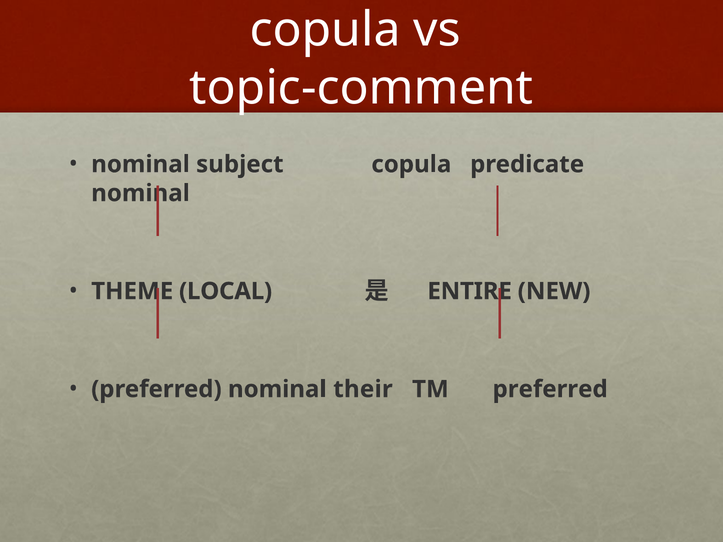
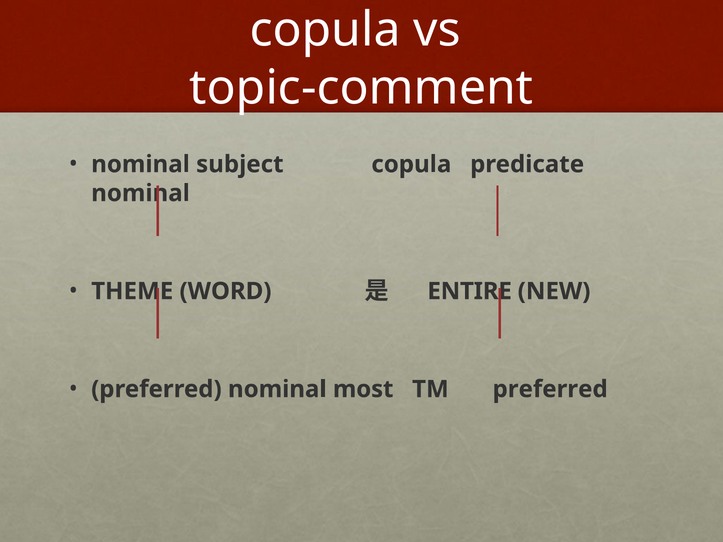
LOCAL: LOCAL -> WORD (226, 291)
their: their -> most (363, 389)
